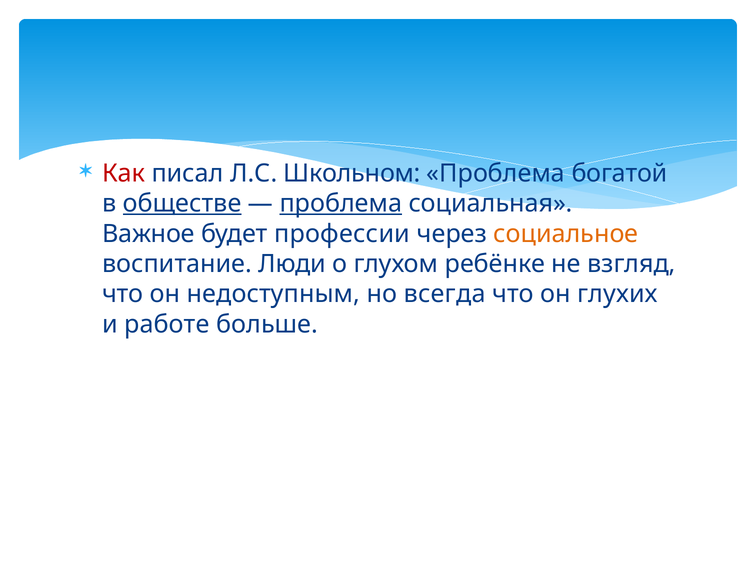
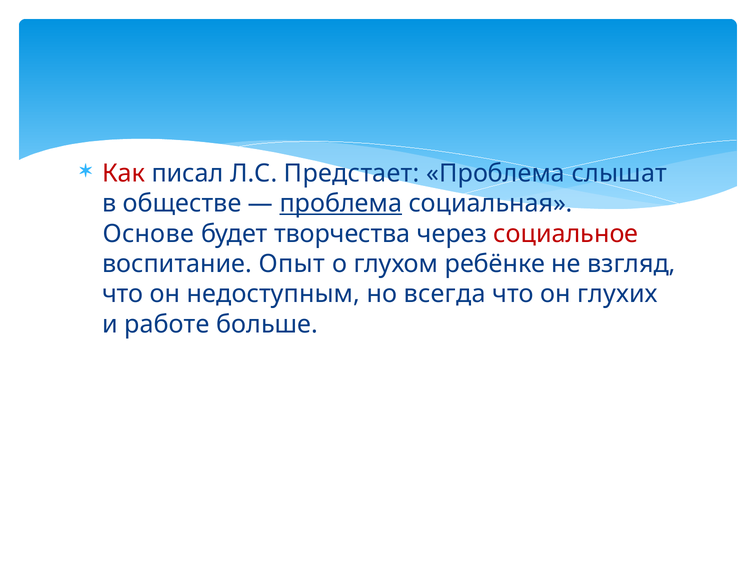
Школьном: Школьном -> Предстает (352, 173)
богатой: богатой -> слышат (619, 173)
обществе underline: present -> none (182, 203)
Важное: Важное -> Основе (148, 233)
профессии: профессии -> творчества (342, 233)
социальное colour: orange -> red (566, 233)
Люди: Люди -> Опыт (292, 264)
